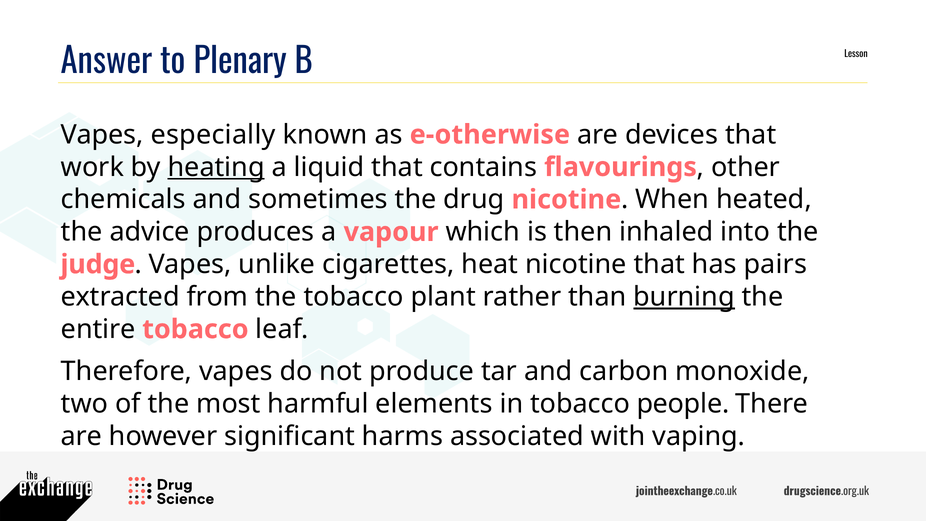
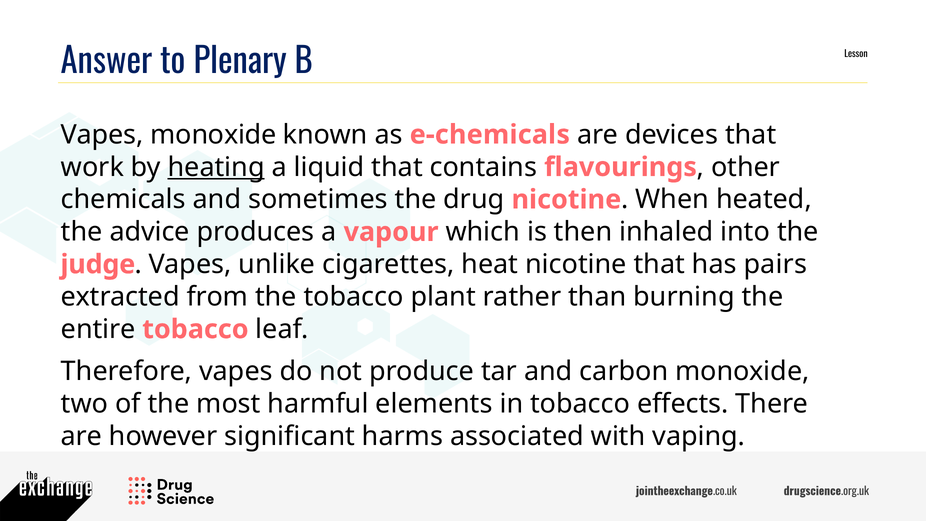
Vapes especially: especially -> monoxide (213, 135)
e-otherwise: e-otherwise -> e-chemicals (490, 135)
burning underline: present -> none (684, 297)
people: people -> effects (683, 404)
